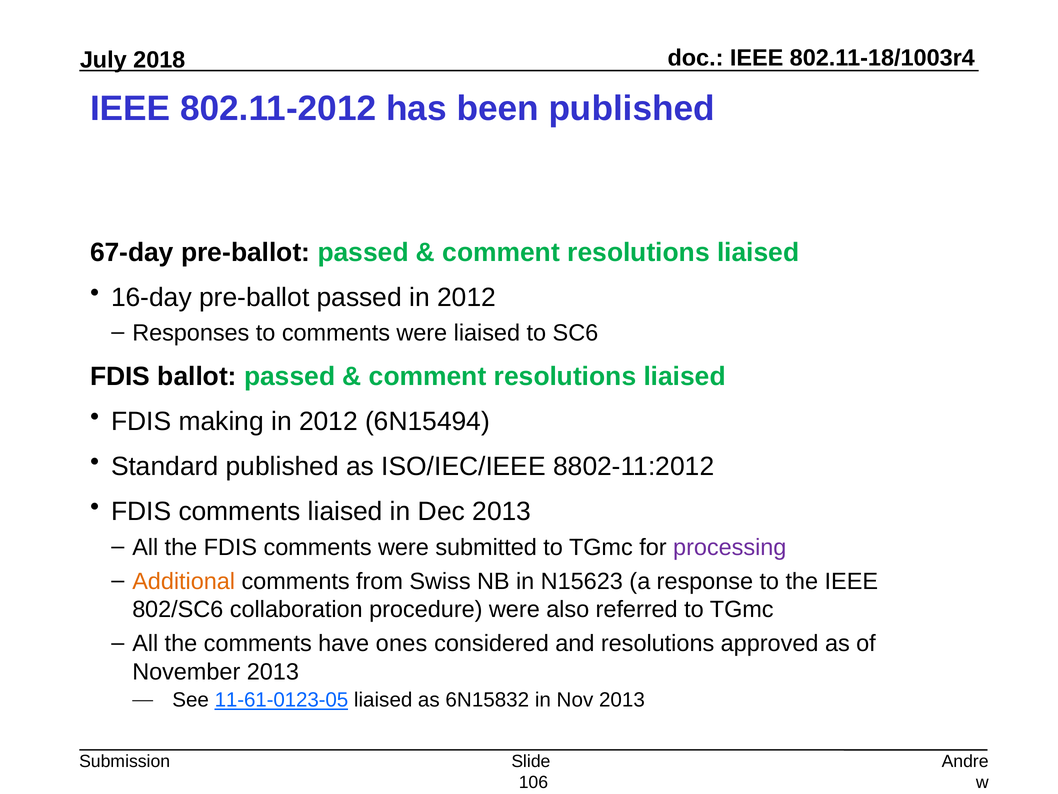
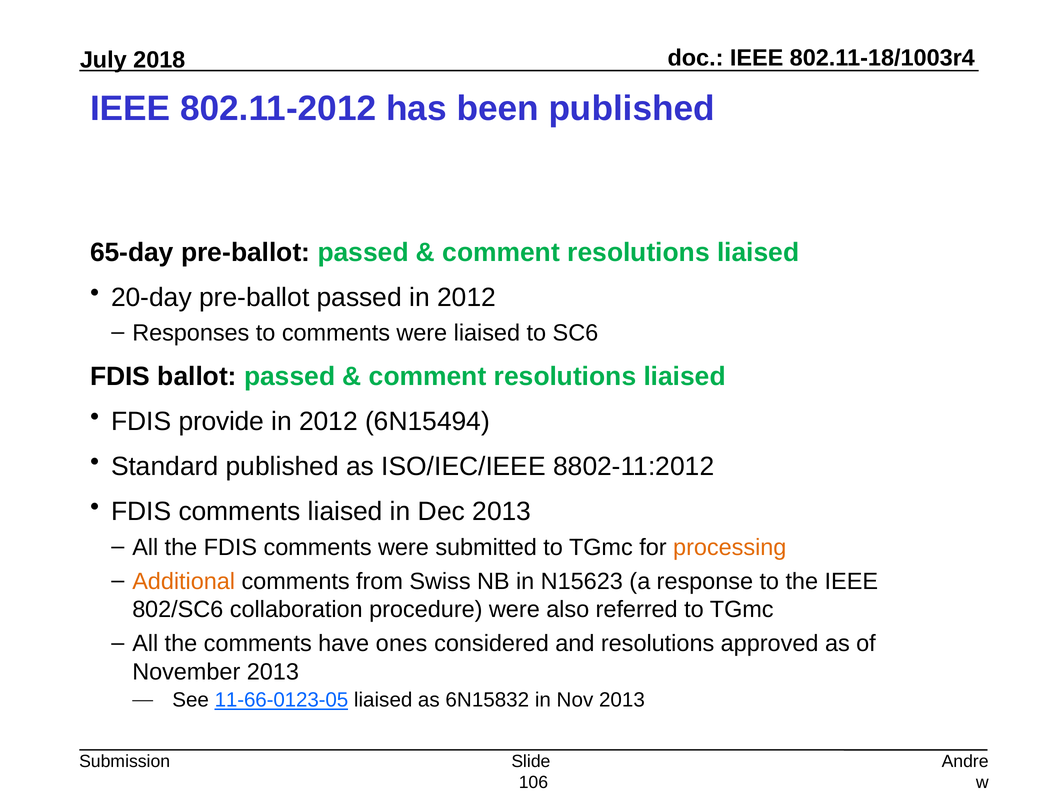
67-day: 67-day -> 65-day (132, 252)
16-day: 16-day -> 20-day (152, 297)
making: making -> provide (221, 421)
processing colour: purple -> orange (730, 547)
11-61-0123-05: 11-61-0123-05 -> 11-66-0123-05 (281, 700)
